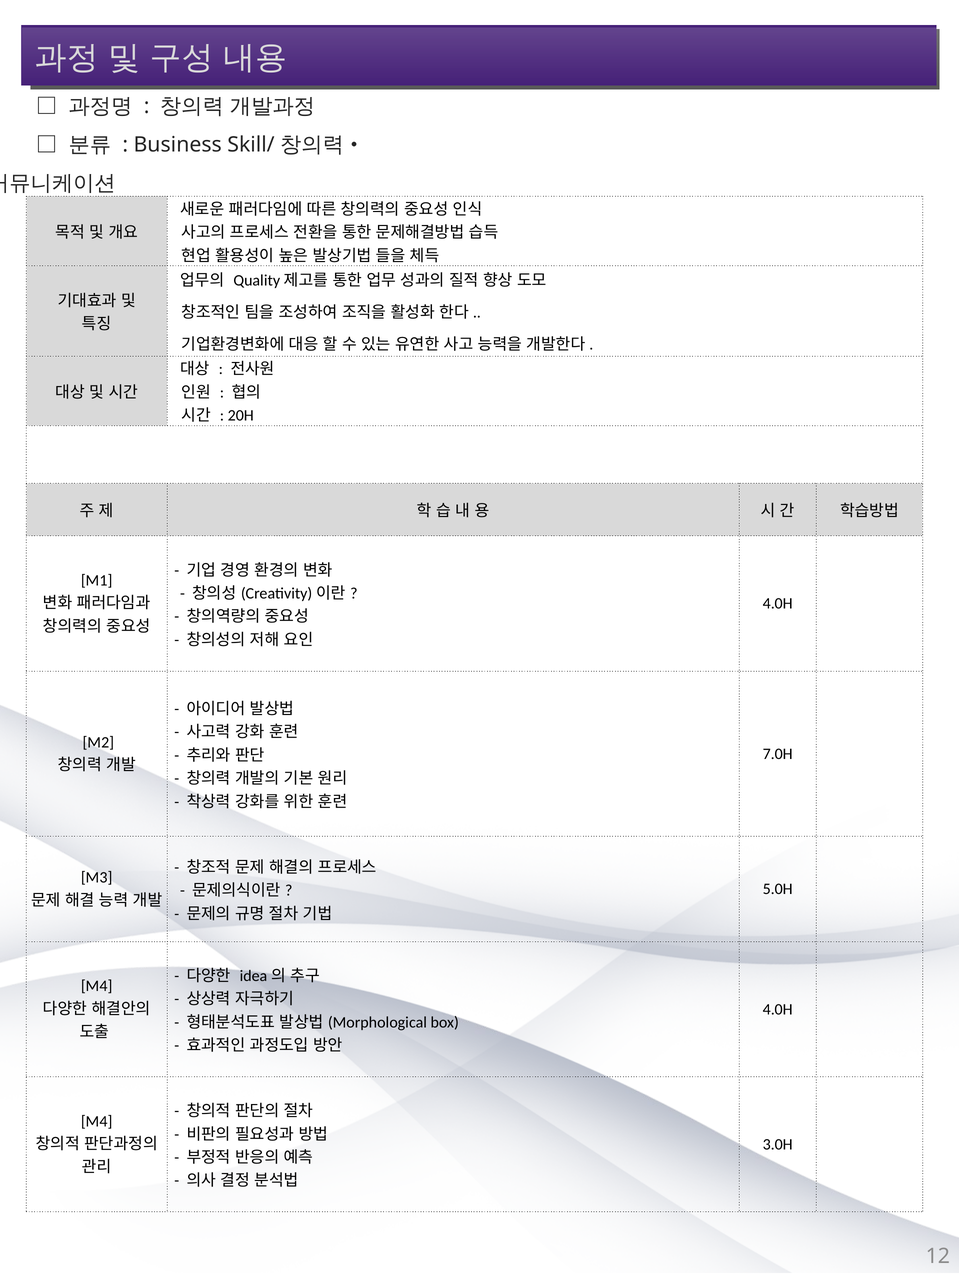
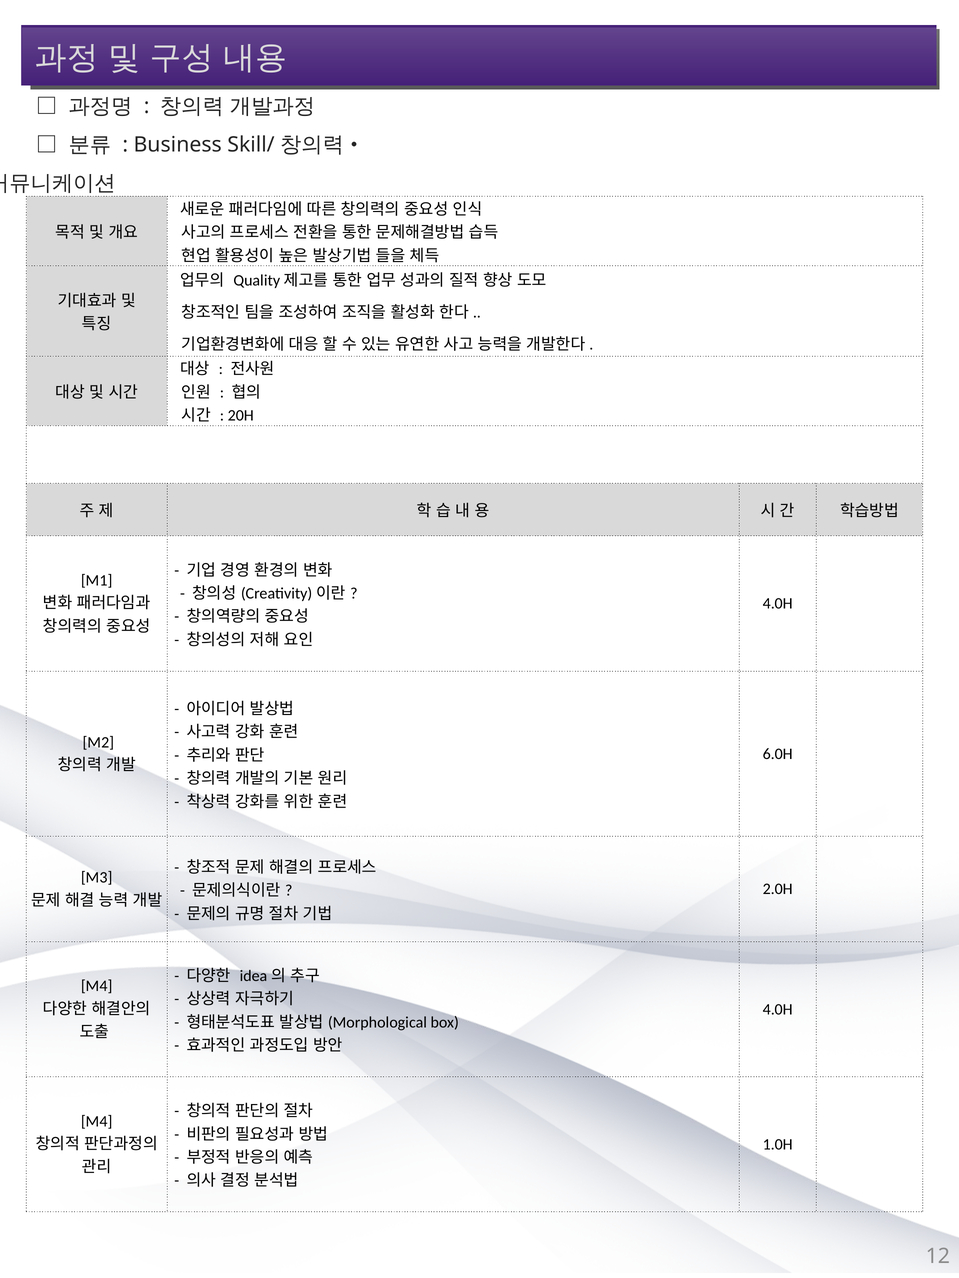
7.0H: 7.0H -> 6.0H (778, 754)
5.0H: 5.0H -> 2.0H (778, 890)
3.0H: 3.0H -> 1.0H (778, 1145)
